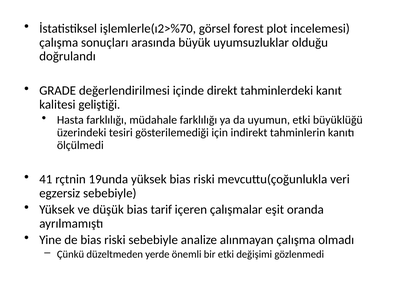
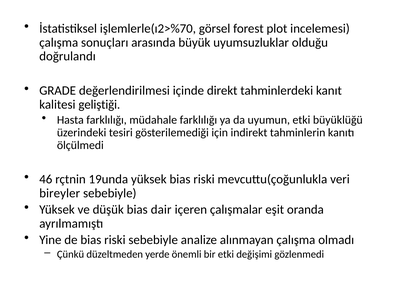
41: 41 -> 46 (46, 179)
egzersiz: egzersiz -> bireyler (60, 193)
tarif: tarif -> dair (161, 209)
